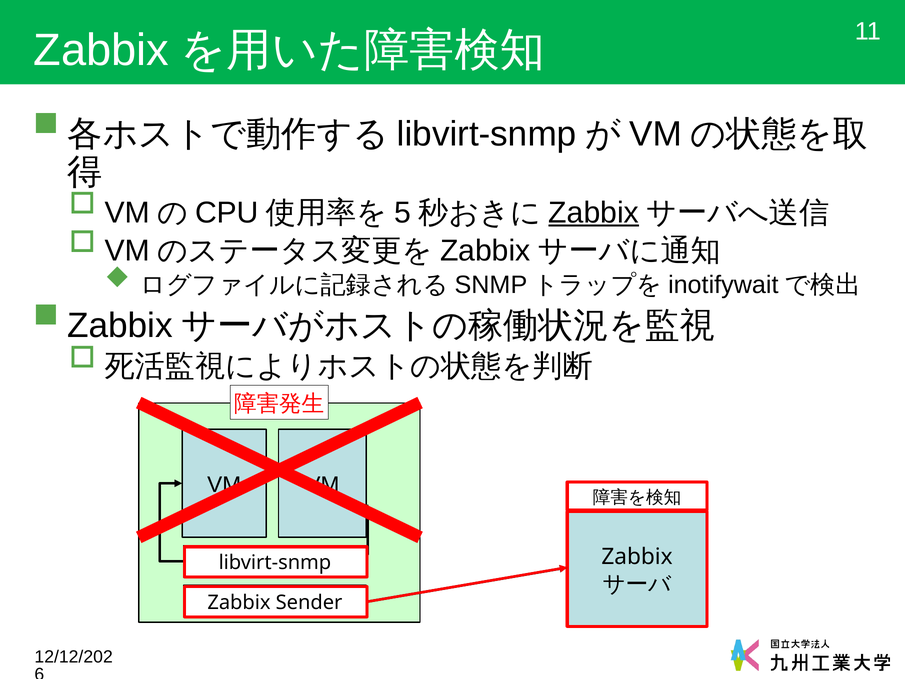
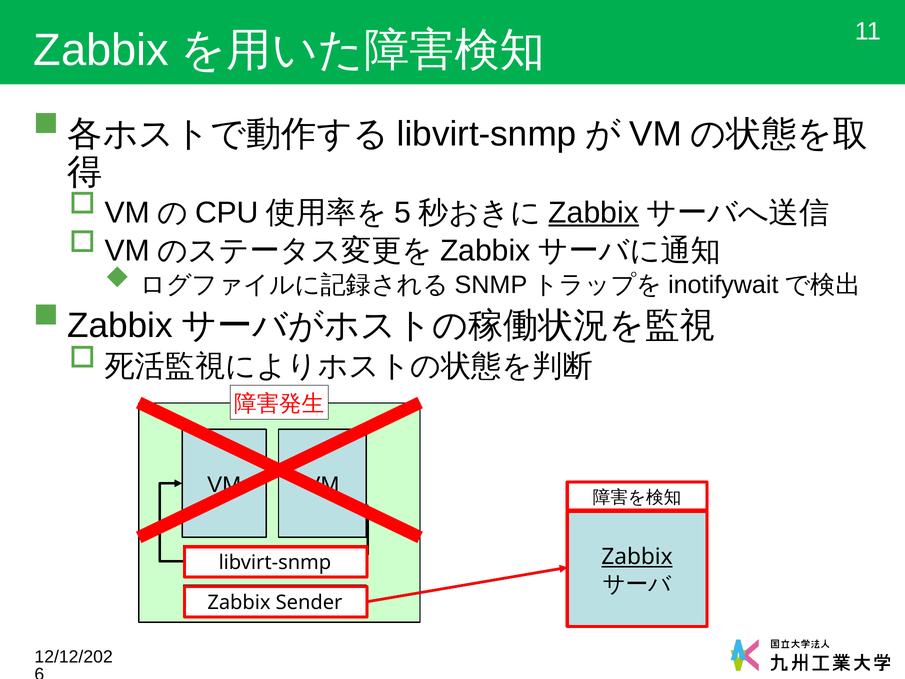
Zabbix underline: none -> present (637, 557)
